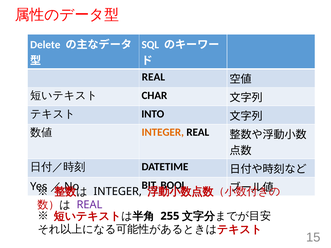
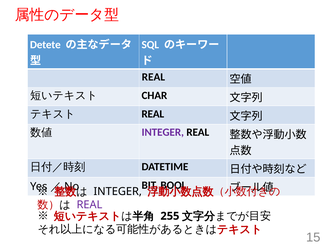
Delete: Delete -> Detete (45, 45)
INTO: INTO -> REAL (153, 114)
INTEGER colour: orange -> purple (163, 132)
